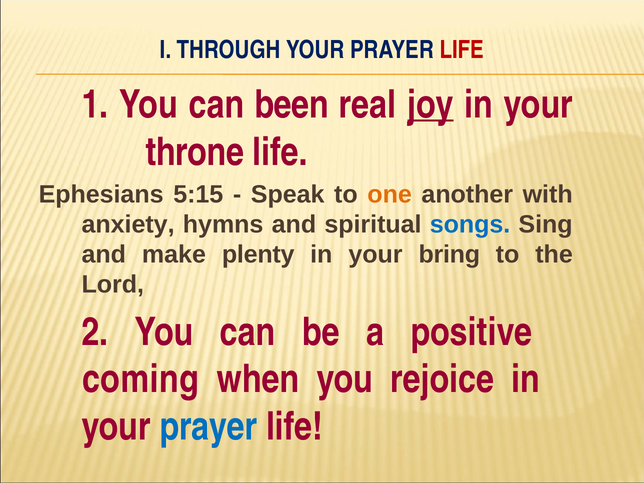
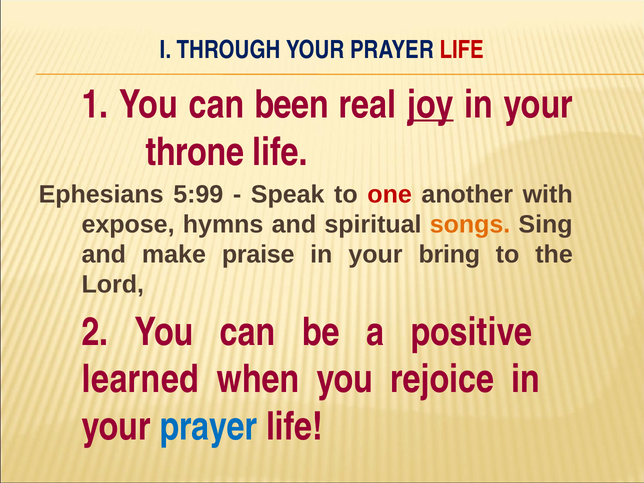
5:15: 5:15 -> 5:99 (198, 195)
one colour: orange -> red (390, 195)
anxiety: anxiety -> expose (128, 225)
songs colour: blue -> orange (470, 225)
plenty: plenty -> praise (258, 255)
coming: coming -> learned (141, 379)
